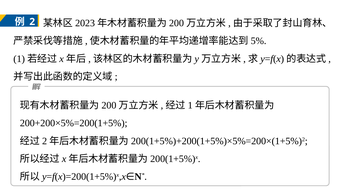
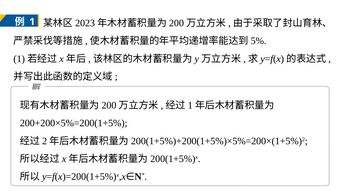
2: 2 -> 1 (32, 22)
